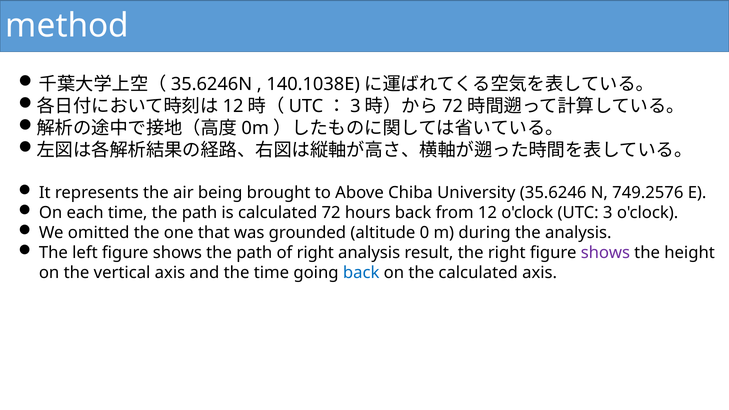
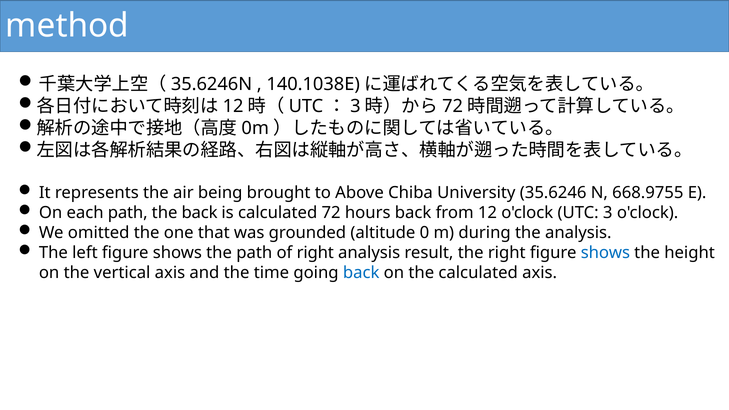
749.2576: 749.2576 -> 668.9755 (648, 193)
each time: time -> path (128, 213)
path: path -> back (200, 213)
shows colour: purple -> blue (605, 253)
